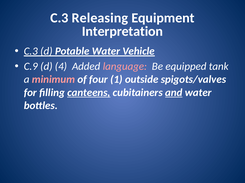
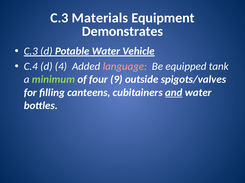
Releasing: Releasing -> Materials (100, 18)
Interpretation: Interpretation -> Demonstrates (122, 31)
C.9: C.9 -> C.4 (31, 67)
minimum colour: pink -> light green (53, 80)
1: 1 -> 9 (116, 80)
canteens underline: present -> none (89, 93)
